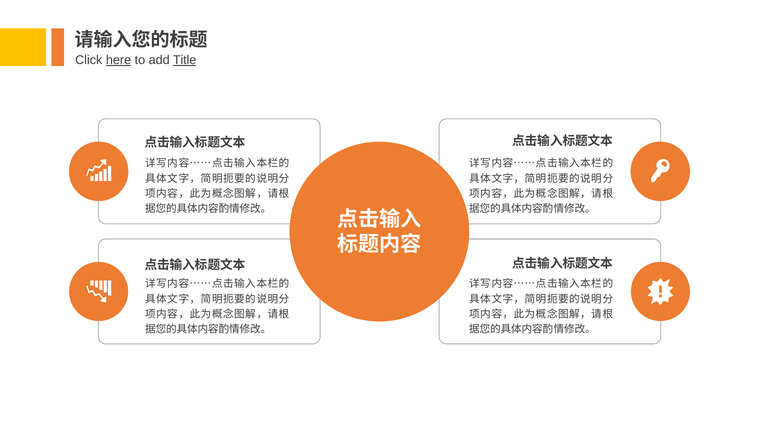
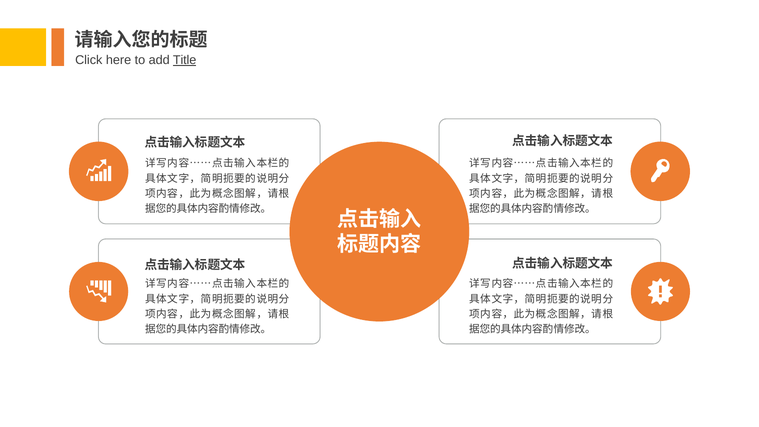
here underline: present -> none (119, 60)
